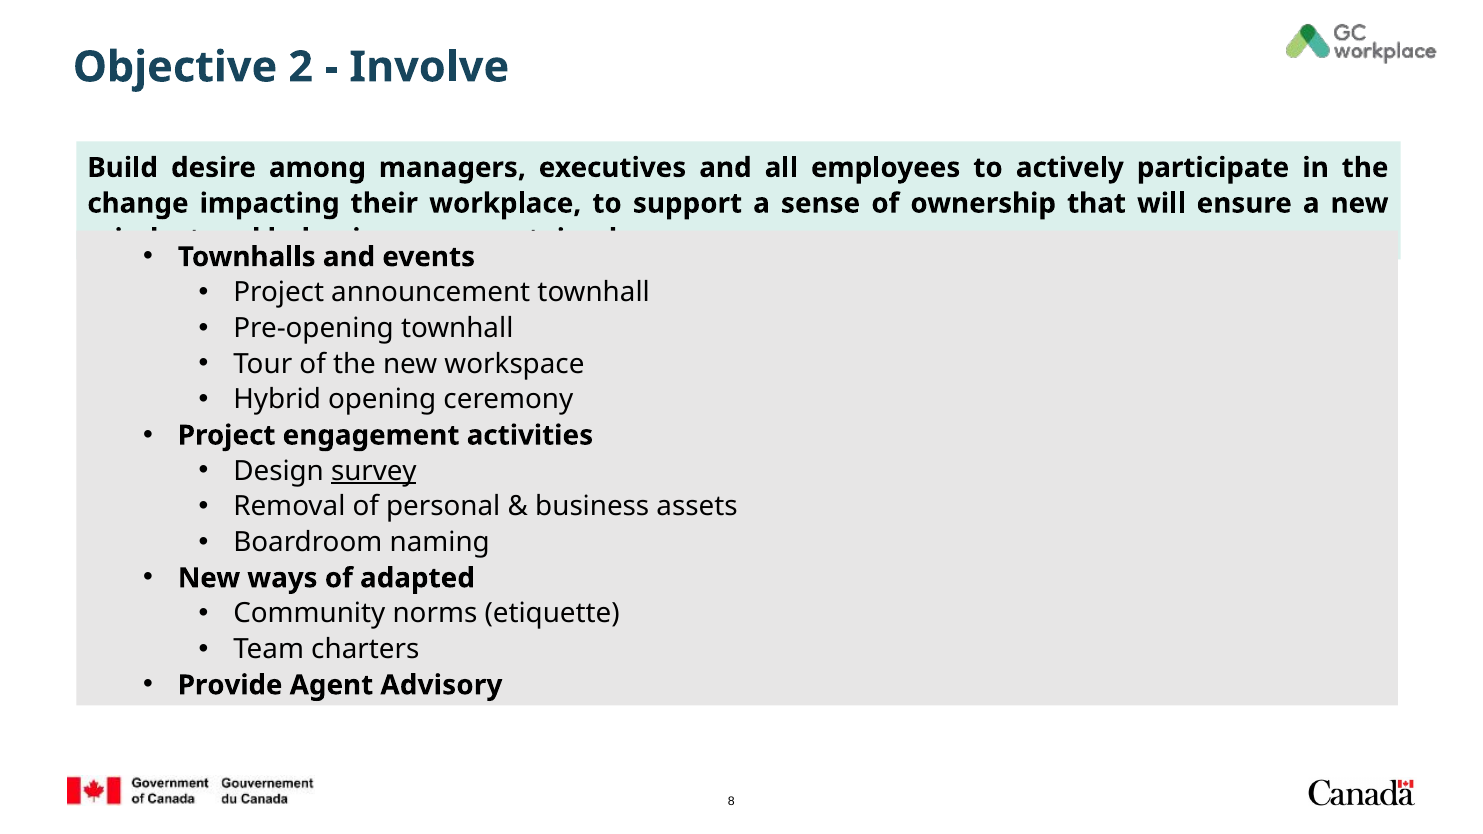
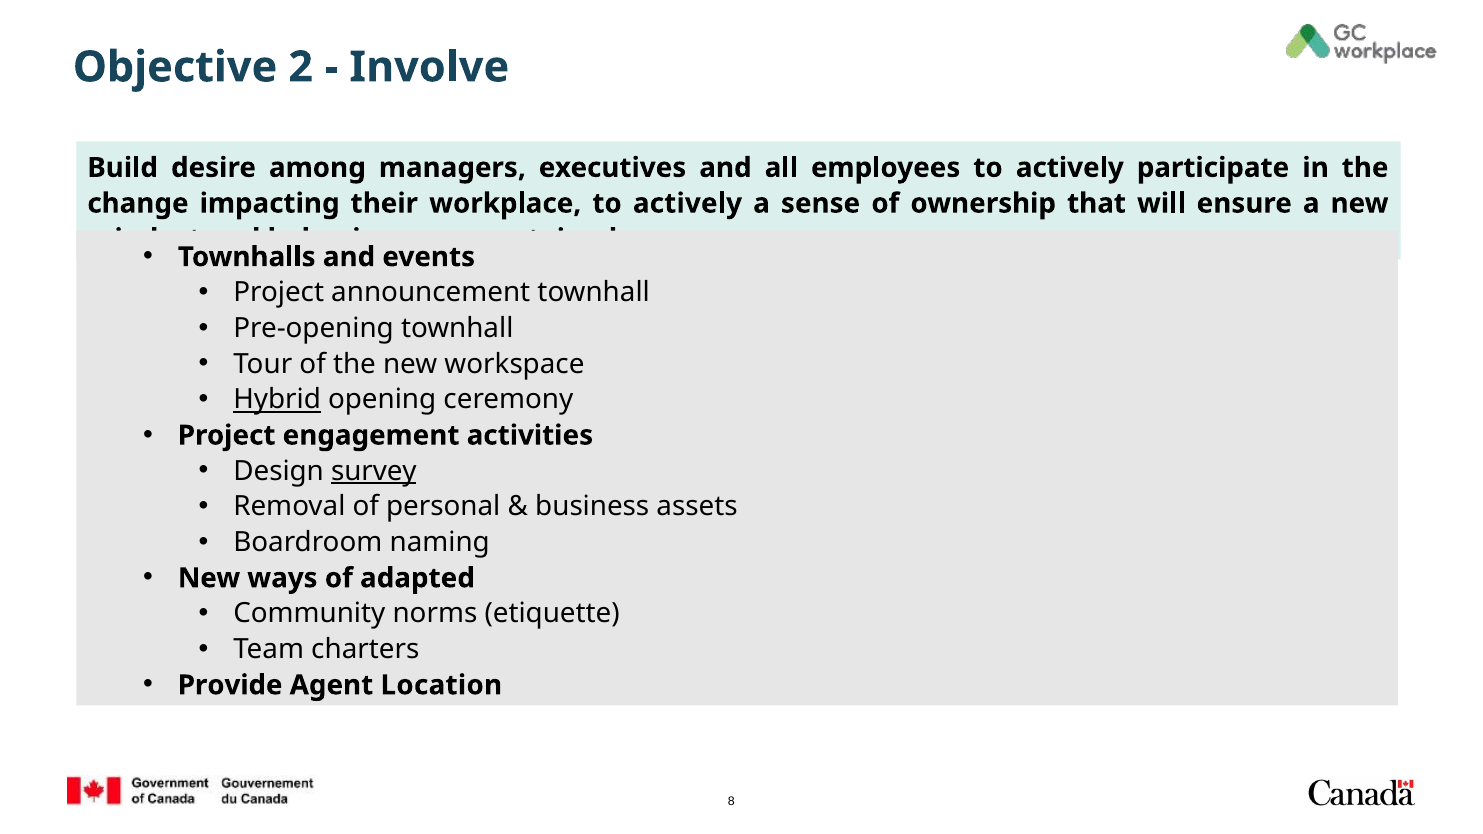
workplace to support: support -> actively (687, 203)
Hybrid underline: none -> present (277, 400)
Advisory: Advisory -> Location (441, 685)
